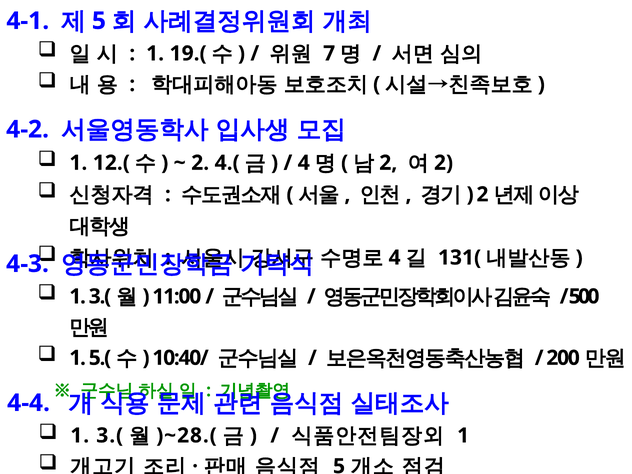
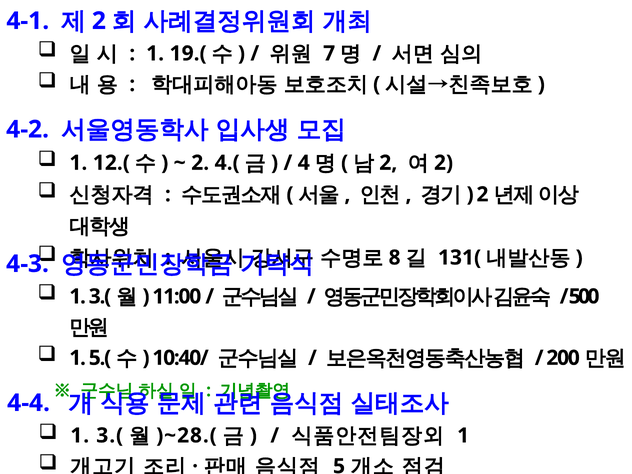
5: 5 -> 2 (99, 21)
4: 4 -> 8 (395, 258)
